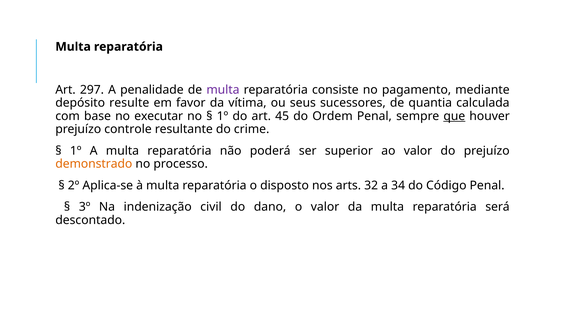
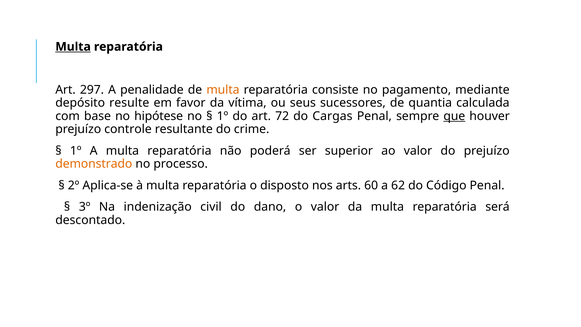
Multa underline: none -> present (73, 47)
multa colour: purple -> orange (223, 90)
executar: executar -> hipótese (159, 116)
45: 45 -> 72 (282, 116)
Ordem: Ordem -> Cargas (332, 116)
32: 32 -> 60 (371, 185)
34: 34 -> 62 (398, 185)
